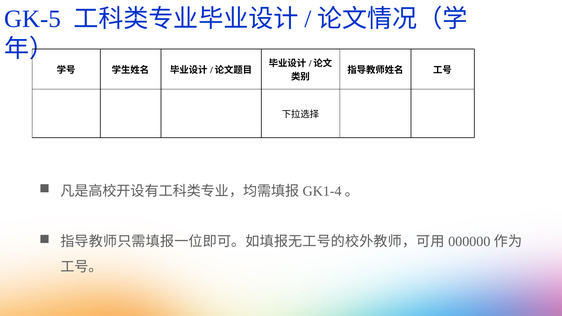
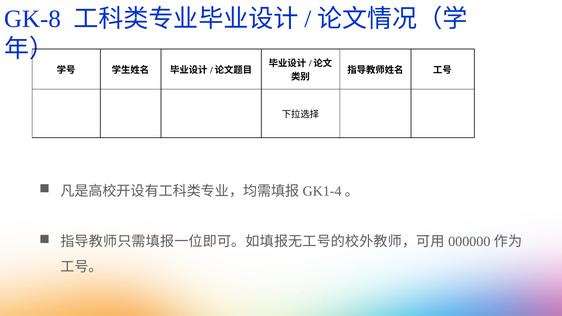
GK-5: GK-5 -> GK-8 (33, 19)
